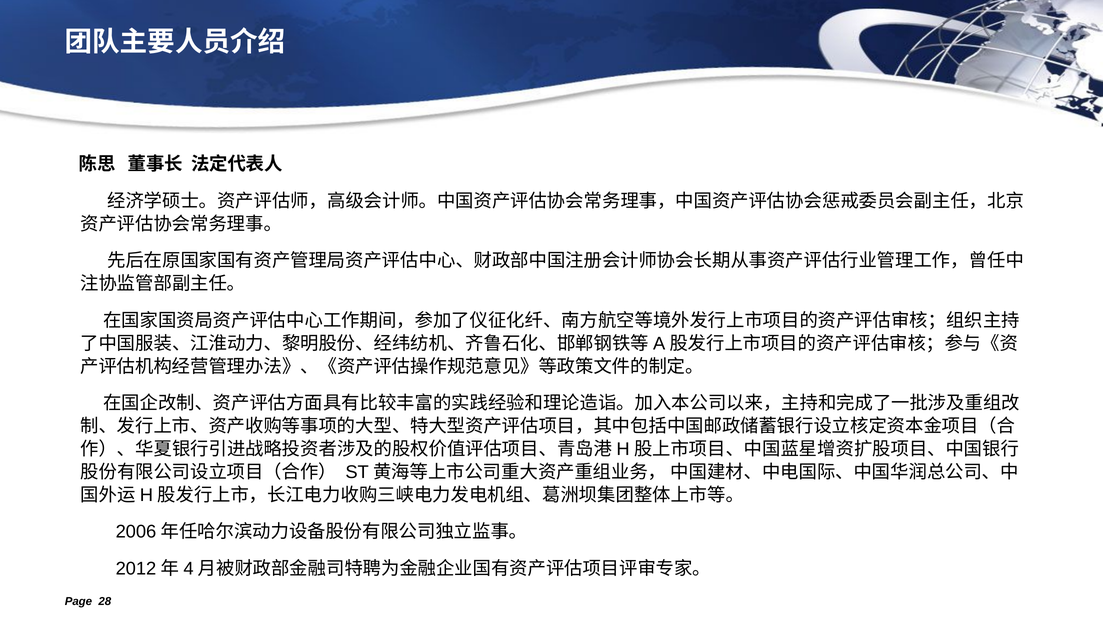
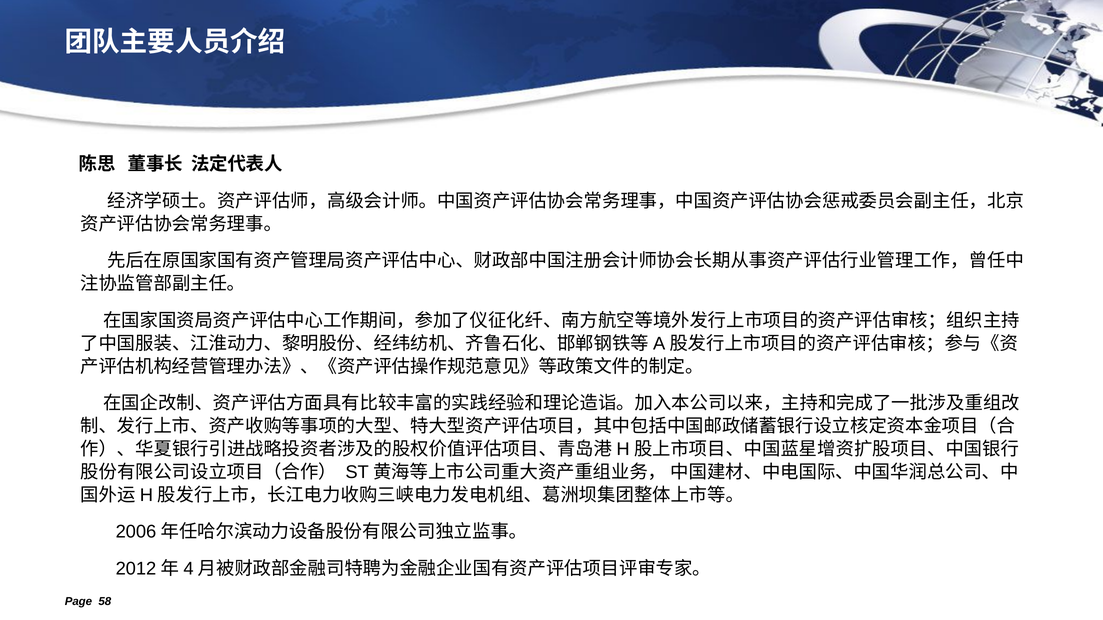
28: 28 -> 58 (105, 602)
